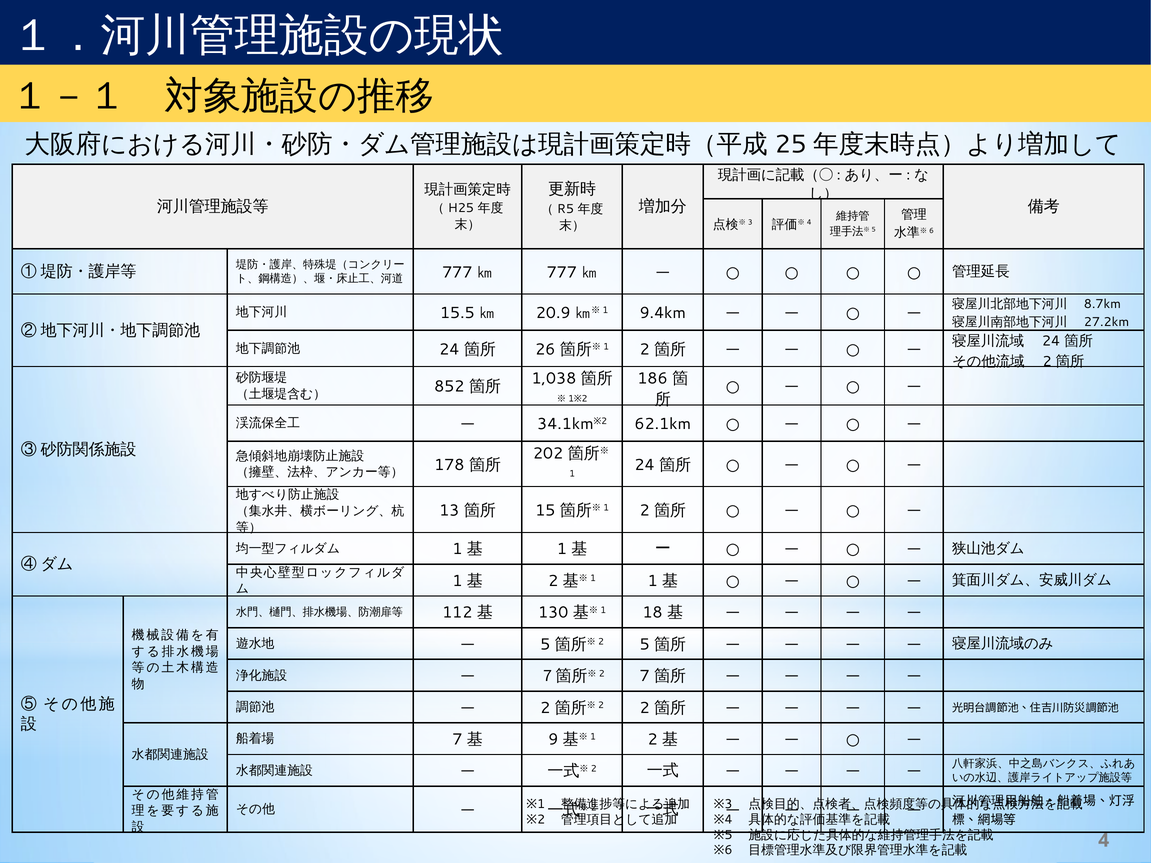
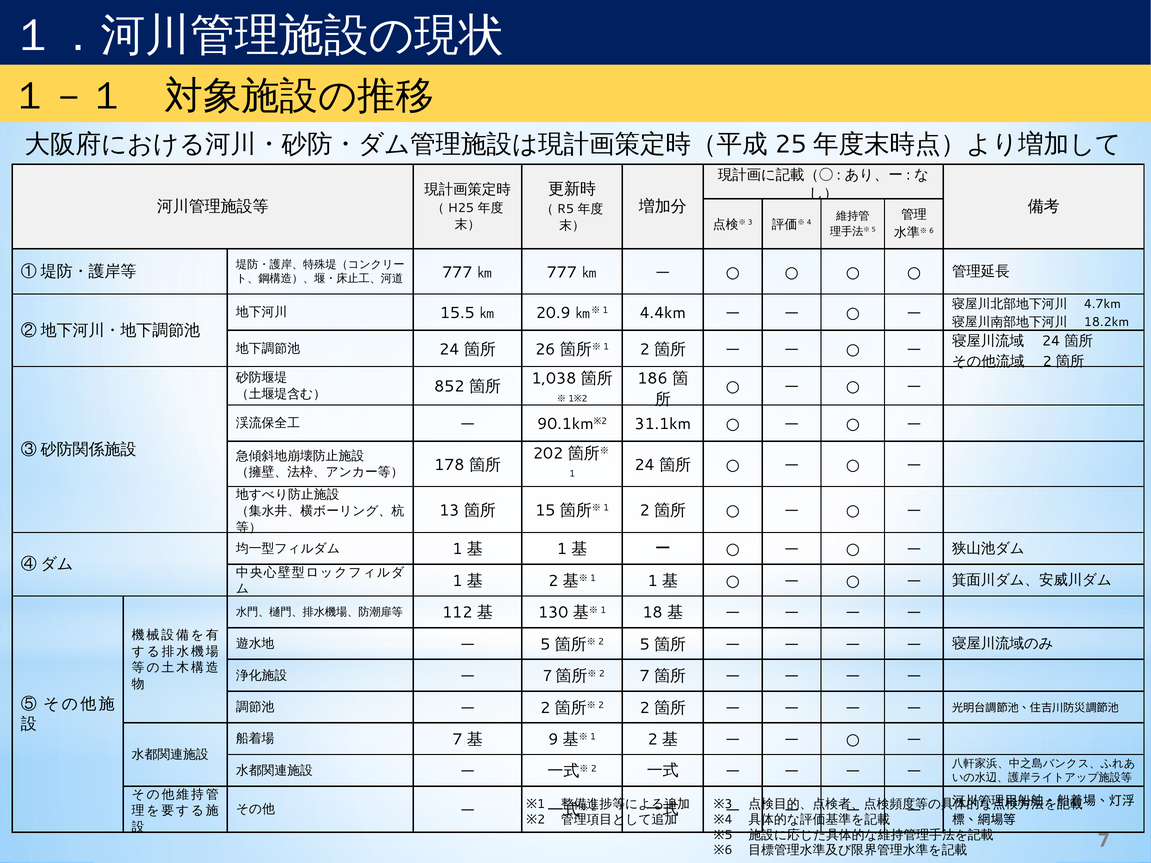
8.7km: 8.7km -> 4.7km (1102, 304)
9.4km: 9.4km -> 4.4km (663, 313)
27.2km: 27.2km -> 18.2km (1107, 322)
34.1km: 34.1km -> 90.1km (565, 424)
62.1km: 62.1km -> 31.1km (663, 424)
4: 4 -> 7 (1104, 841)
